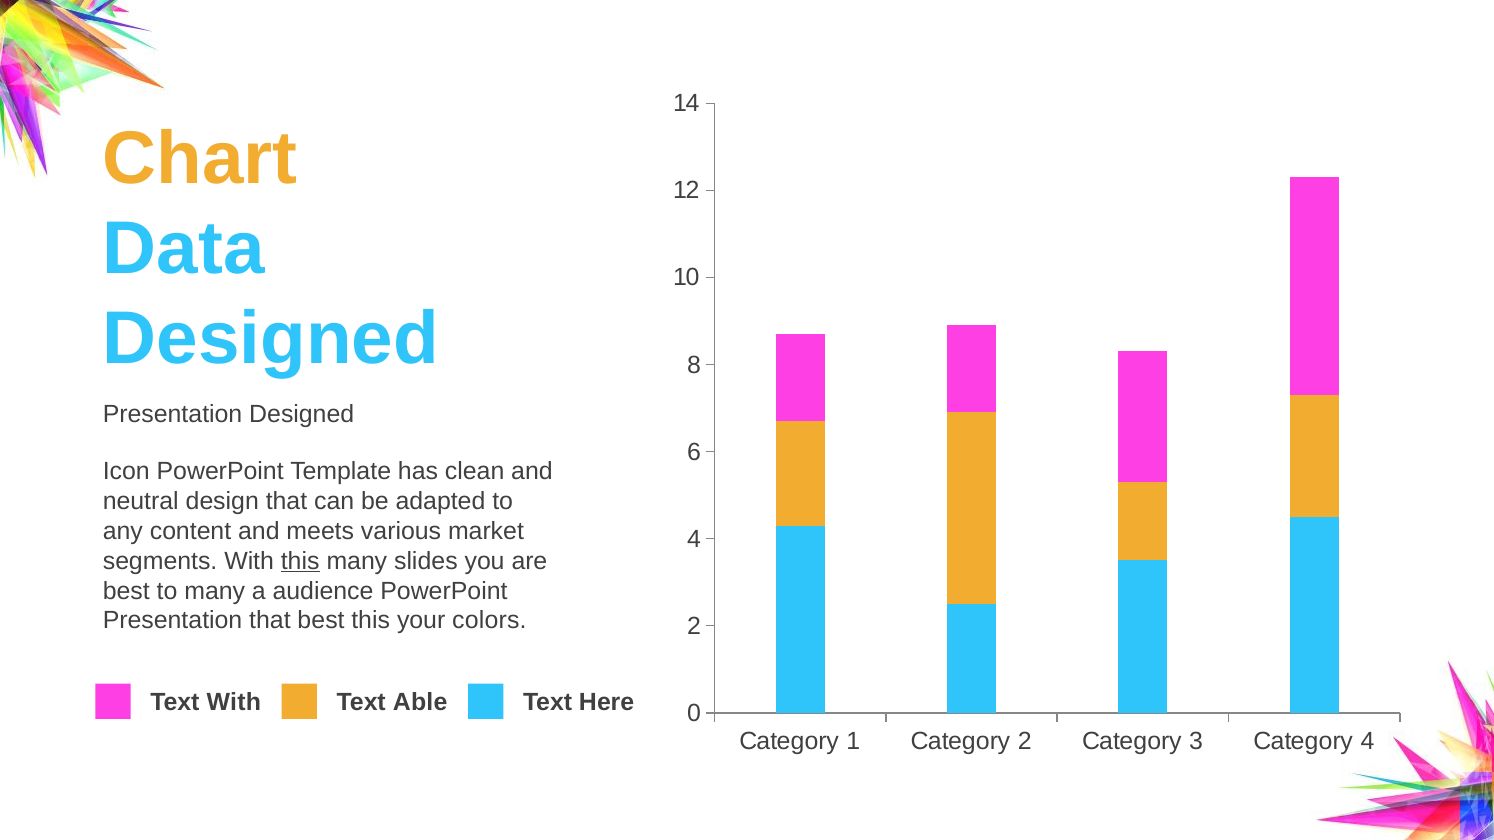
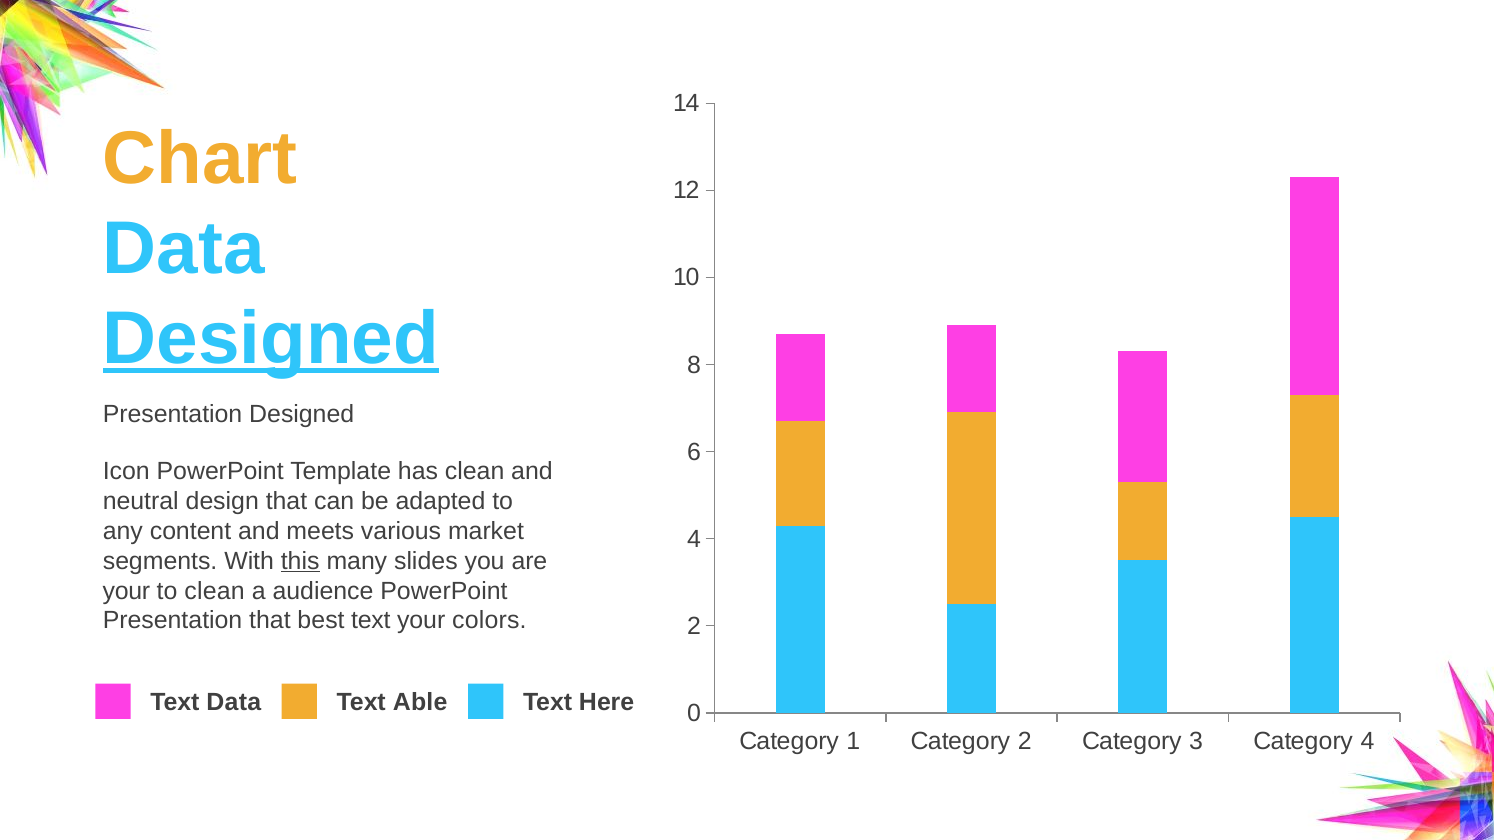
Designed underline: none -> present (271, 339)
best: best -> your (126, 591)
to many: many -> clean (215, 591)
best this: this -> text (371, 621)
Text With: With -> Data (234, 703)
